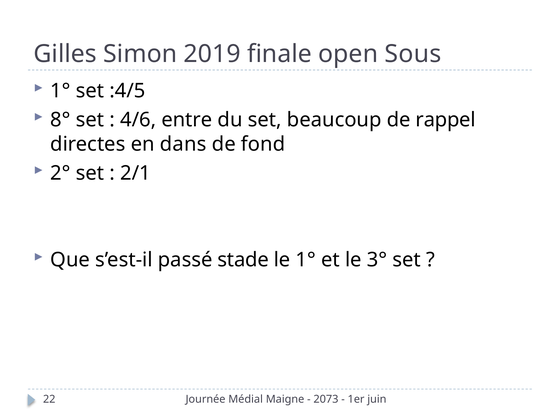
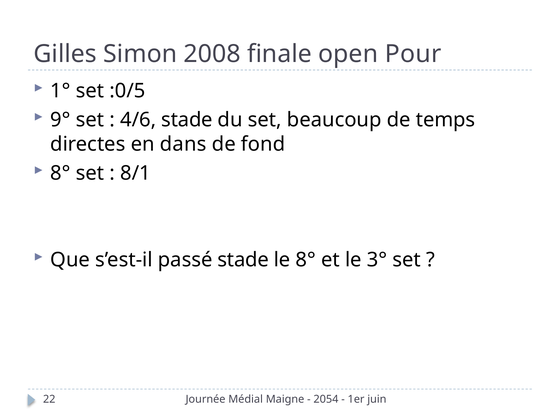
2019: 2019 -> 2008 (212, 54)
Sous: Sous -> Pour (413, 54)
:4/5: :4/5 -> :0/5 (127, 91)
8°: 8° -> 9° (60, 120)
4/6 entre: entre -> stade (187, 120)
rappel: rappel -> temps (446, 120)
2°: 2° -> 8° (60, 173)
2/1: 2/1 -> 8/1 (135, 173)
le 1°: 1° -> 8° (306, 260)
2073: 2073 -> 2054 (326, 399)
